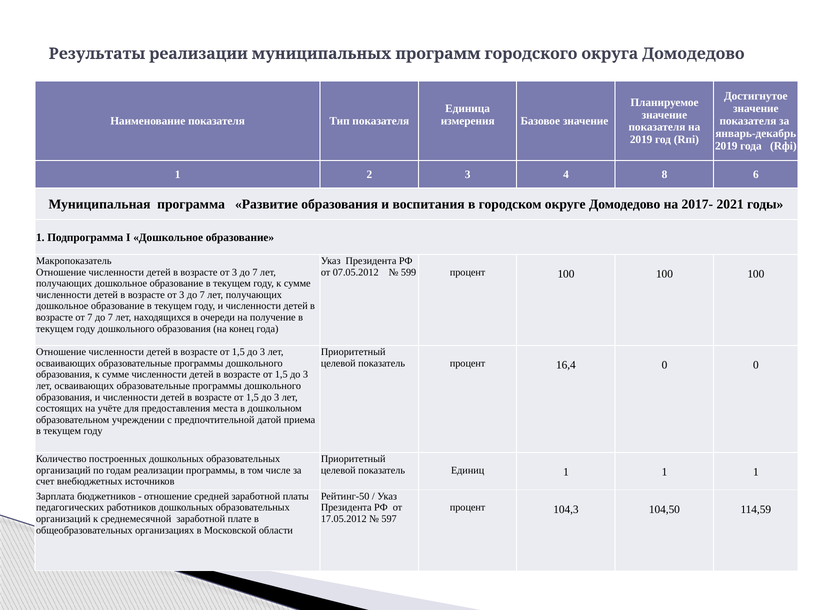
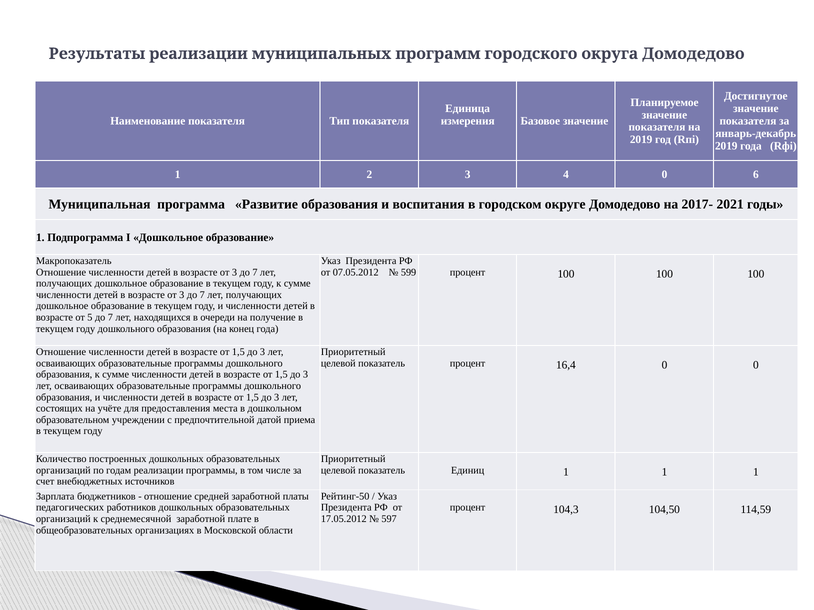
4 8: 8 -> 0 (664, 175)
от 7: 7 -> 5 (90, 318)
